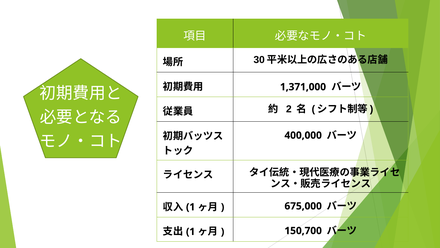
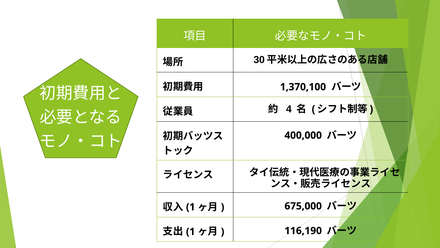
1,371,000: 1,371,000 -> 1,370,100 (303, 87)
2: 2 -> 4 (289, 109)
150,700: 150,700 -> 116,190 (303, 230)
